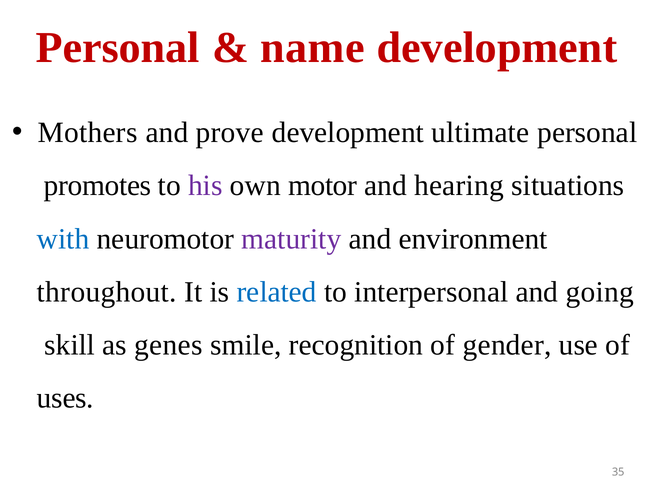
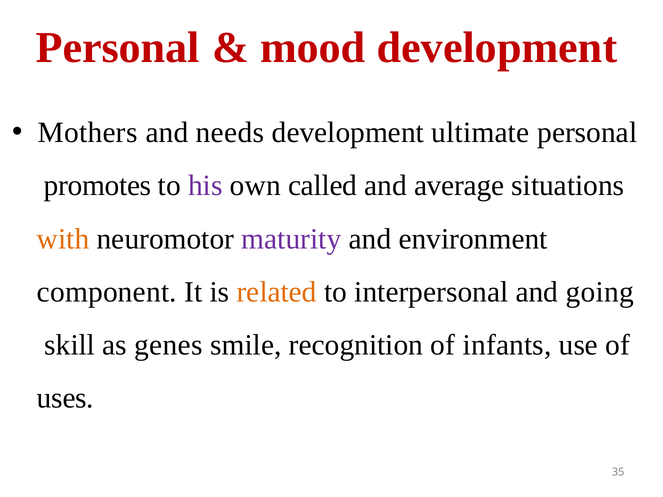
name: name -> mood (313, 48)
prove: prove -> needs (230, 133)
motor: motor -> called (323, 186)
hearing: hearing -> average (459, 186)
with colour: blue -> orange (63, 239)
throughout: throughout -> component (107, 292)
related colour: blue -> orange (277, 292)
gender: gender -> infants (507, 345)
